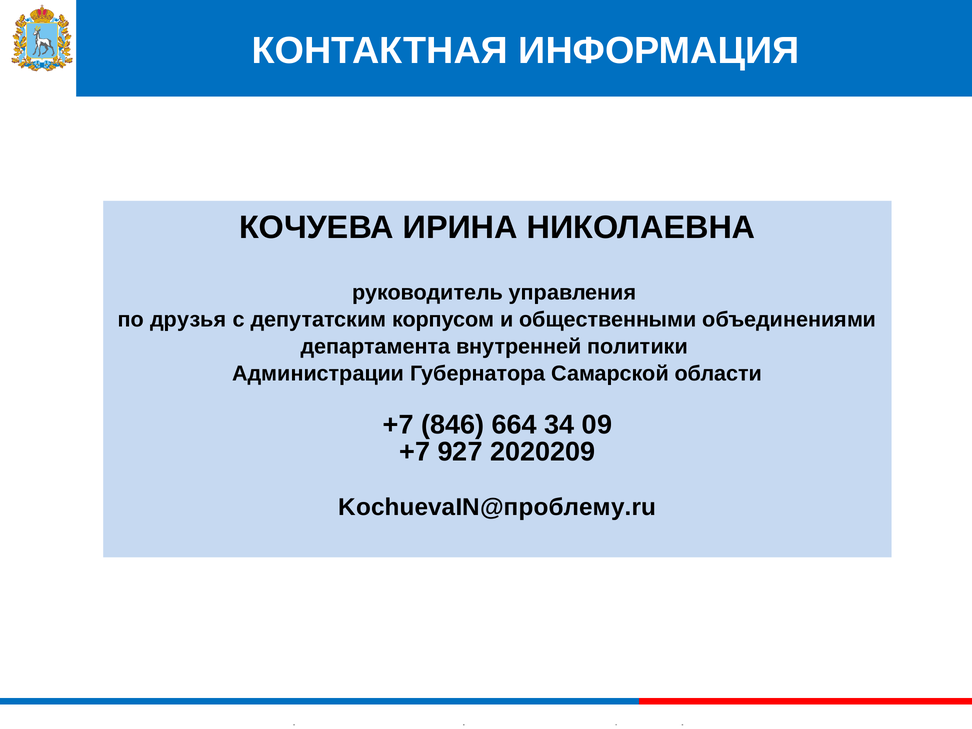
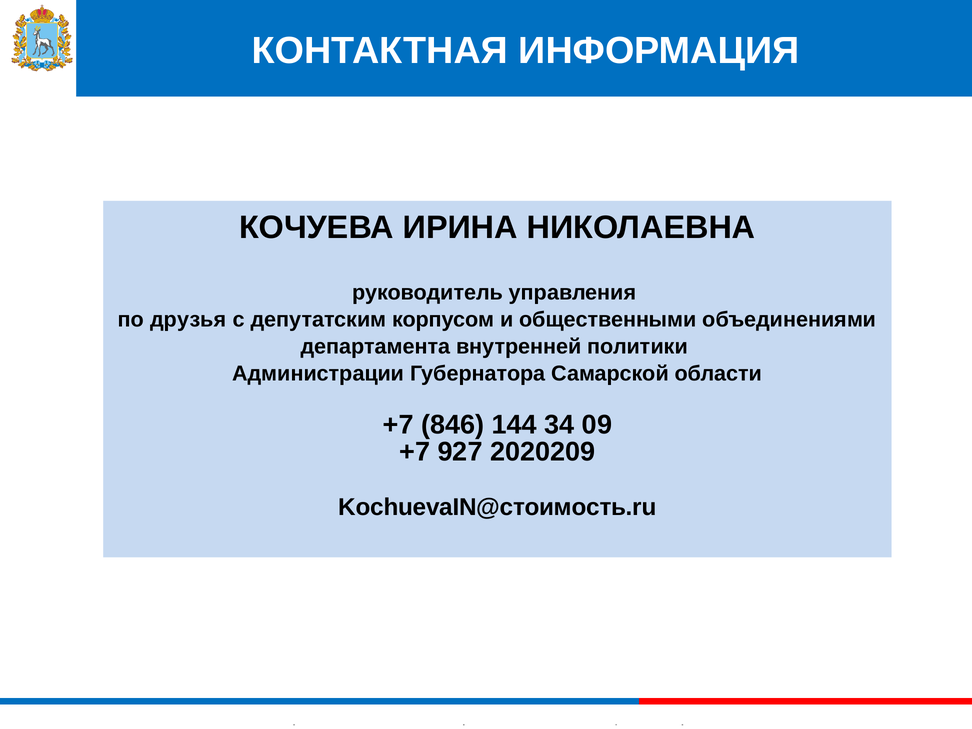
664: 664 -> 144 (514, 425)
KochuevaIN@проблему.ru: KochuevaIN@проблему.ru -> KochuevaIN@стоимость.ru (497, 507)
